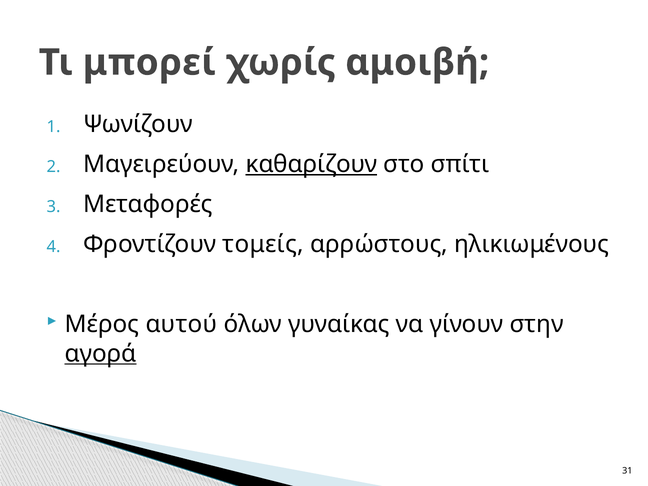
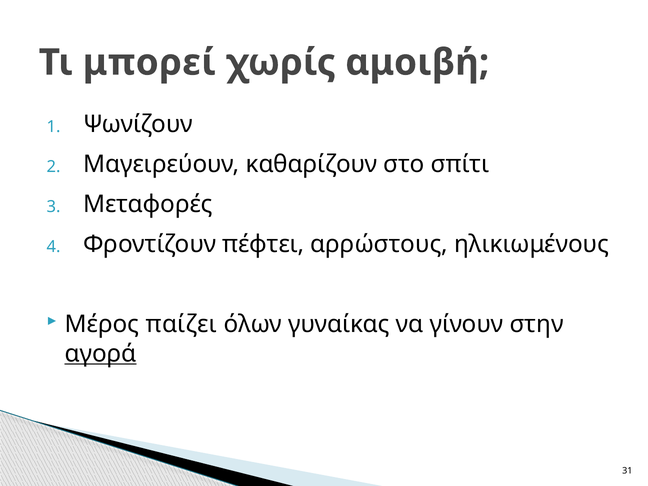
καθαρίζουν underline: present -> none (312, 164)
τομείς: τομείς -> πέφτει (263, 244)
αυτού: αυτού -> παίζει (181, 324)
